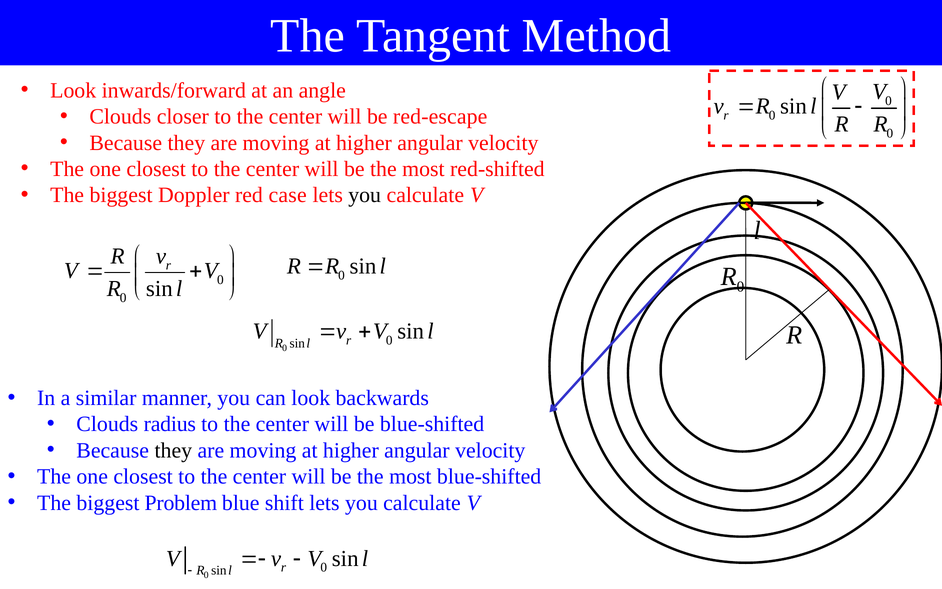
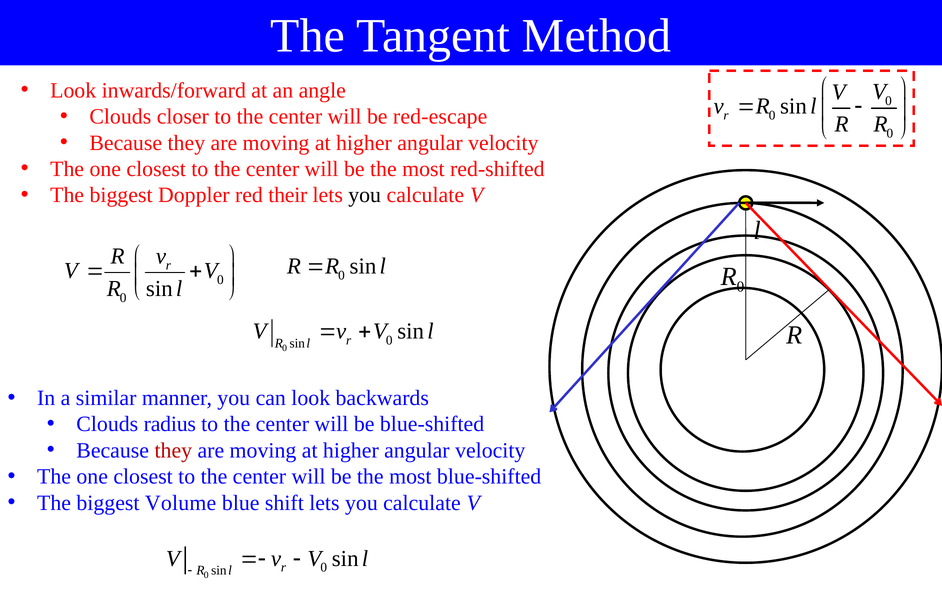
case: case -> their (288, 195)
they colour: black -> red (173, 450)
Problem: Problem -> Volume (181, 503)
